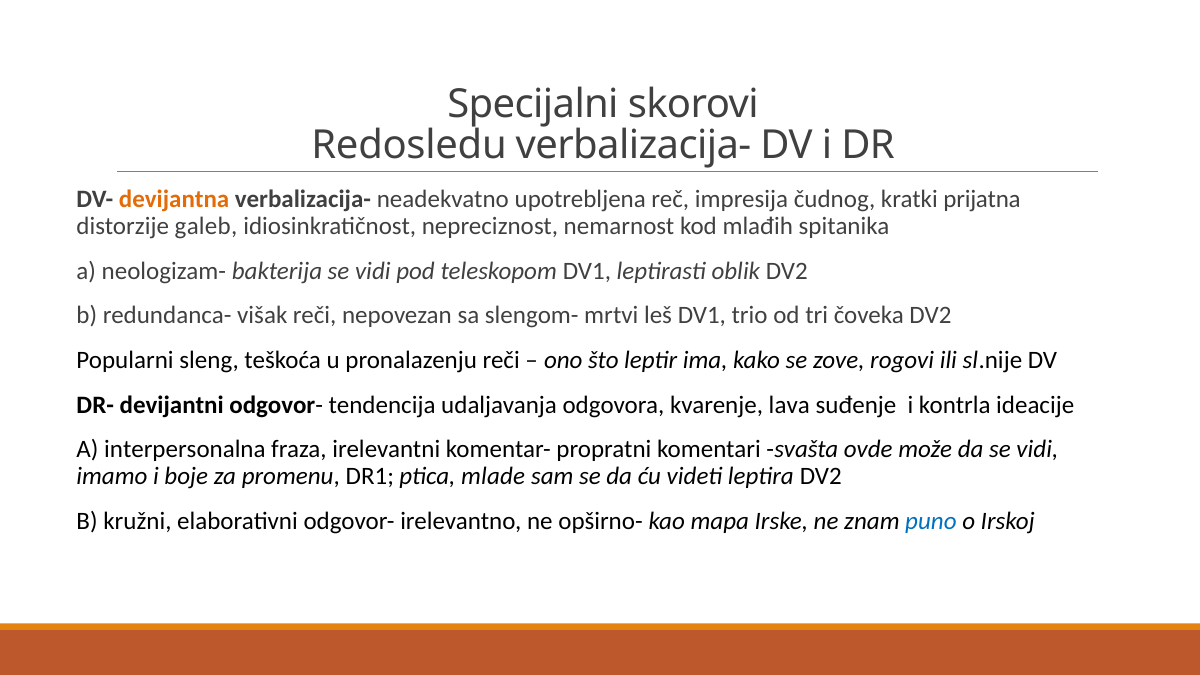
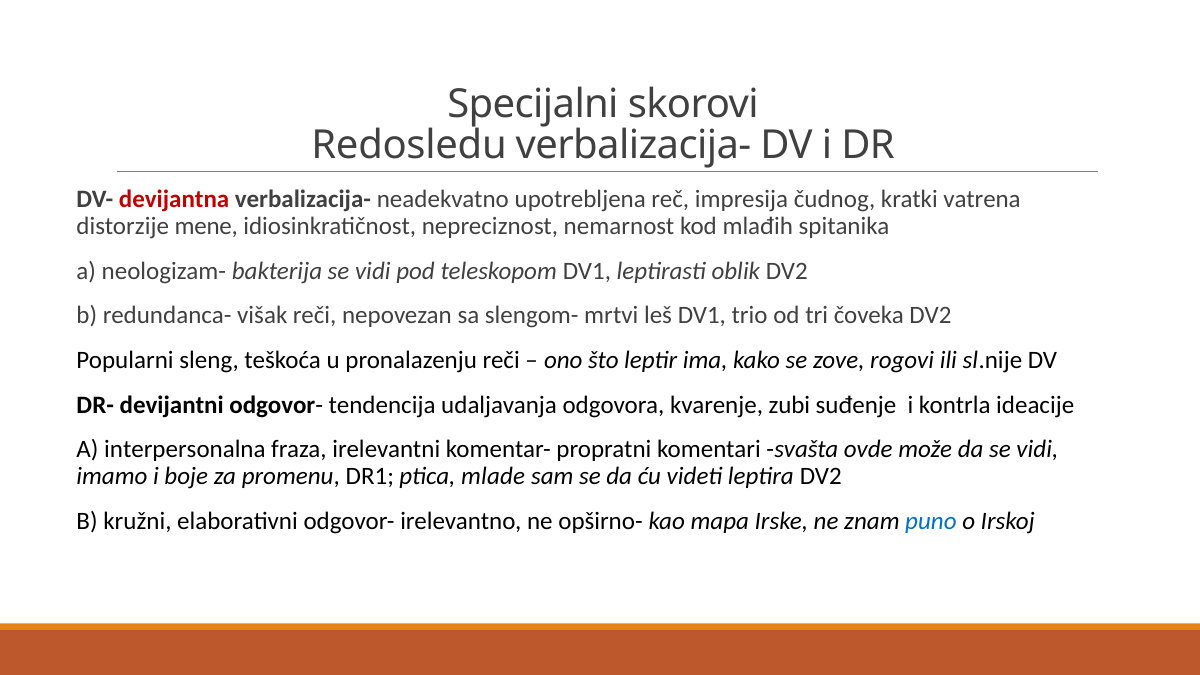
devijantna colour: orange -> red (174, 200)
prijatna: prijatna -> vatrena (982, 200)
galeb: galeb -> mene (206, 227)
lava: lava -> zubi (789, 405)
